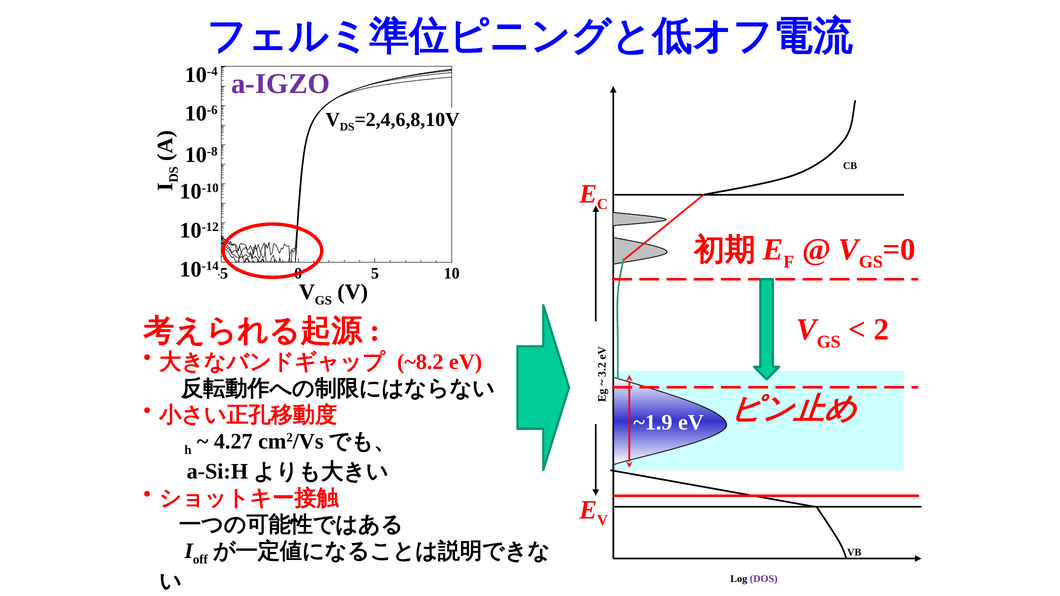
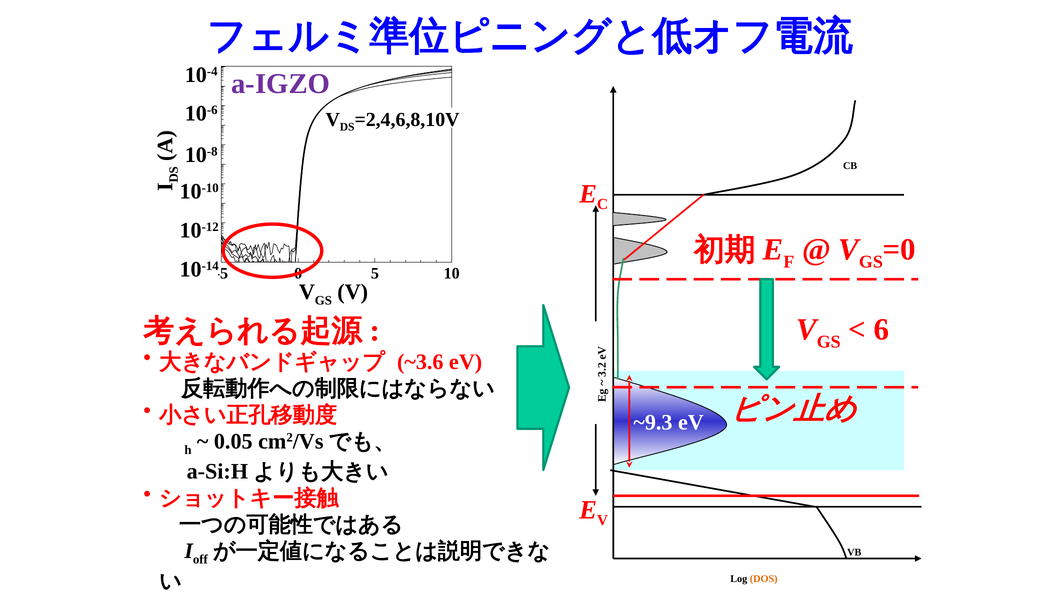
2: 2 -> 6 (881, 330)
~8.2: ~8.2 -> ~3.6 (420, 362)
~1.9: ~1.9 -> ~9.3 (653, 423)
4.27: 4.27 -> 0.05 (233, 441)
DOS colour: purple -> orange (764, 579)
